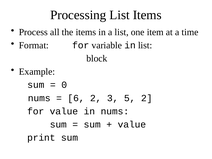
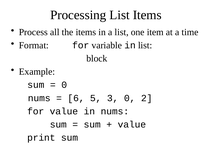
6 2: 2 -> 5 (96, 98)
3 5: 5 -> 0 (130, 98)
